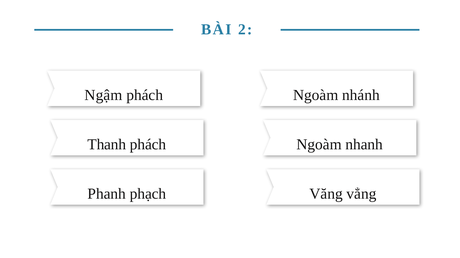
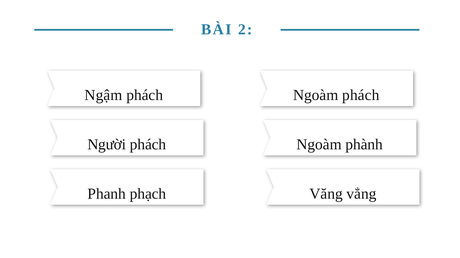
Ngoàm nhánh: nhánh -> phách (361, 95)
Thanh: Thanh -> Người (107, 145)
nhanh: nhanh -> phành (364, 145)
